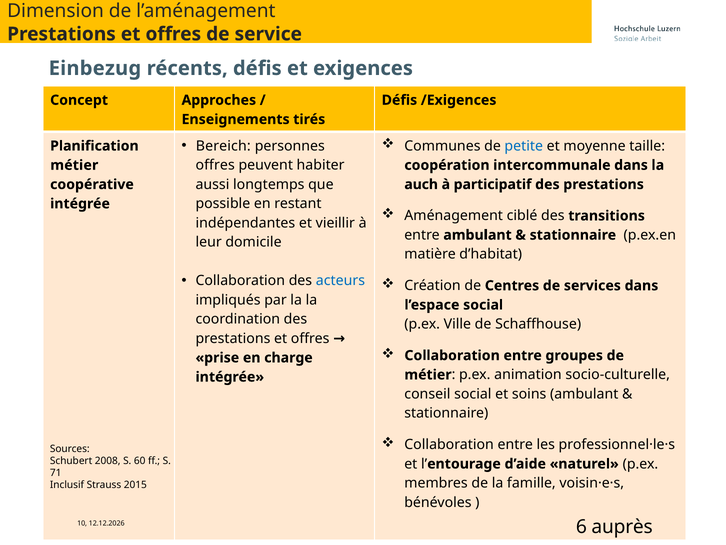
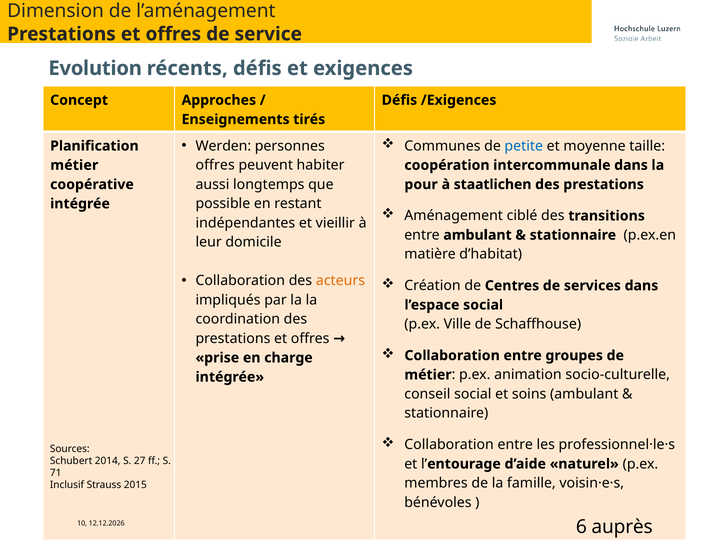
Einbezug: Einbezug -> Evolution (95, 68)
Bereich: Bereich -> Werden (223, 146)
auch: auch -> pour (421, 184)
participatif: participatif -> staatlichen (493, 184)
acteurs colour: blue -> orange (340, 280)
2008: 2008 -> 2014 (108, 460)
60: 60 -> 27 (140, 460)
